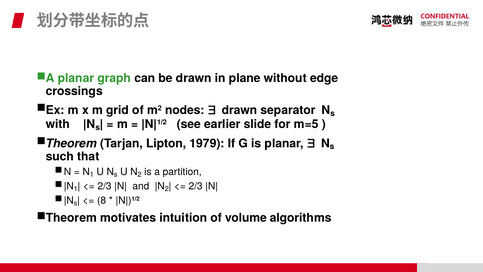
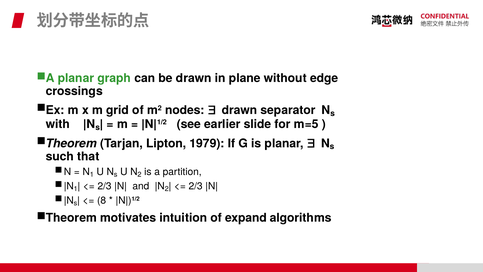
volume: volume -> expand (246, 218)
